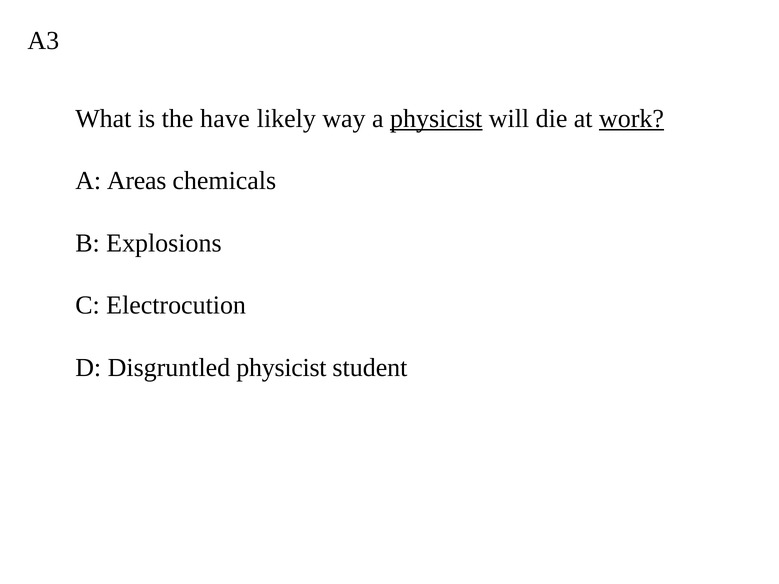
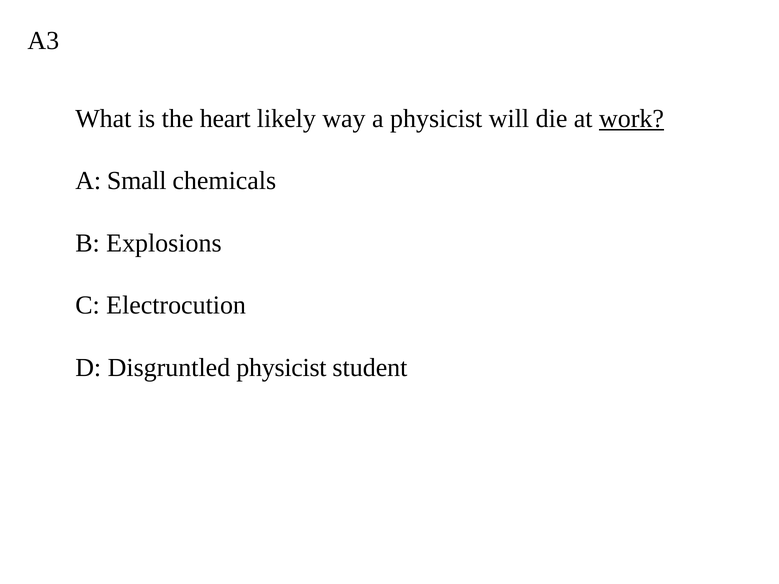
have: have -> heart (225, 119)
physicist underline: present -> none (436, 119)
Areas: Areas -> Small (137, 181)
